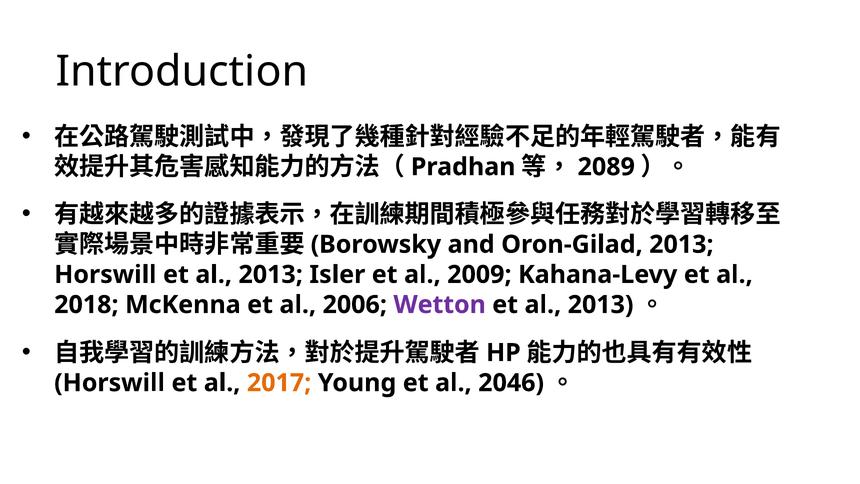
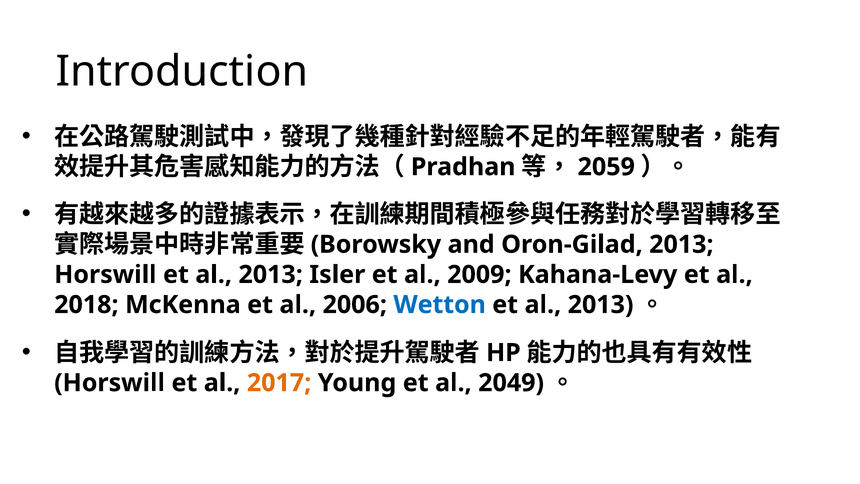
2089: 2089 -> 2059 (606, 167)
Wetton colour: purple -> blue (440, 305)
2046: 2046 -> 2049 (511, 383)
